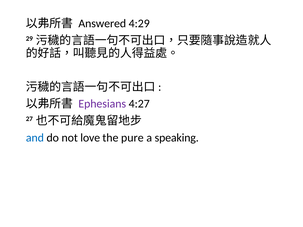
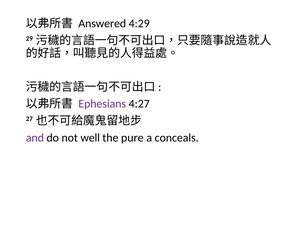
and colour: blue -> purple (35, 138)
love: love -> well (90, 138)
speaking: speaking -> conceals (177, 138)
